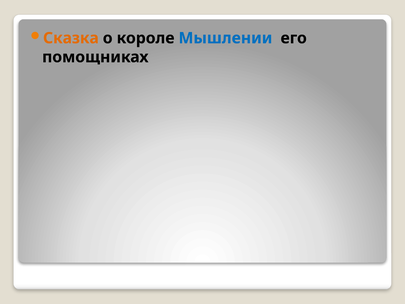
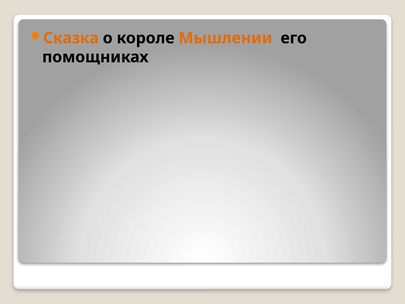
Мышлении colour: blue -> orange (225, 38)
